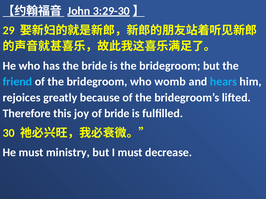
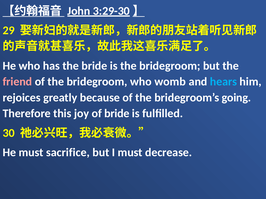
friend colour: light blue -> pink (17, 82)
lifted: lifted -> going (236, 98)
ministry: ministry -> sacrifice (68, 153)
